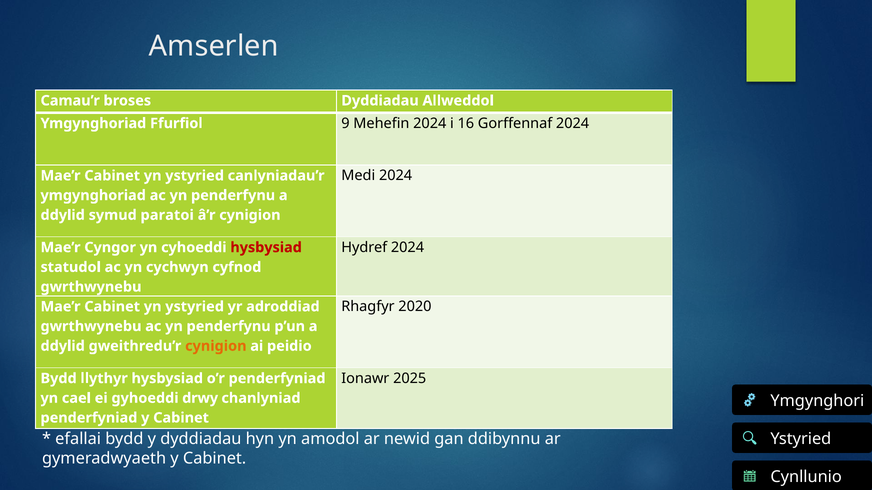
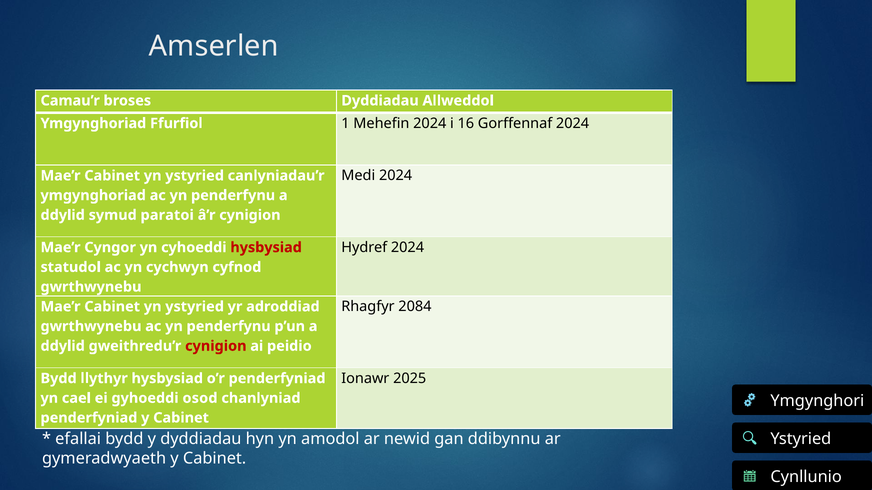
9: 9 -> 1 (345, 123)
2020: 2020 -> 2084 (415, 307)
cynigion colour: orange -> red (216, 346)
drwy: drwy -> osod (200, 398)
